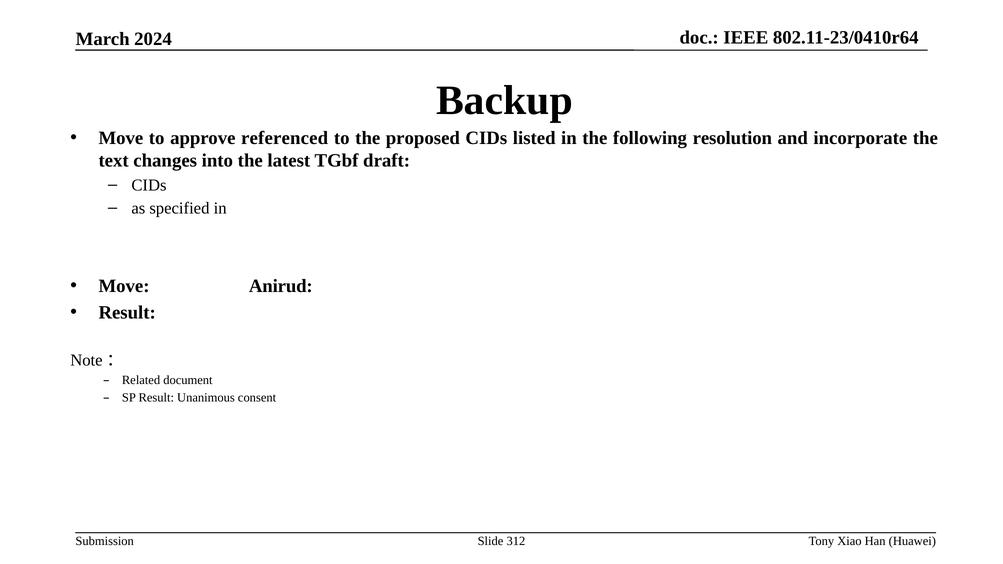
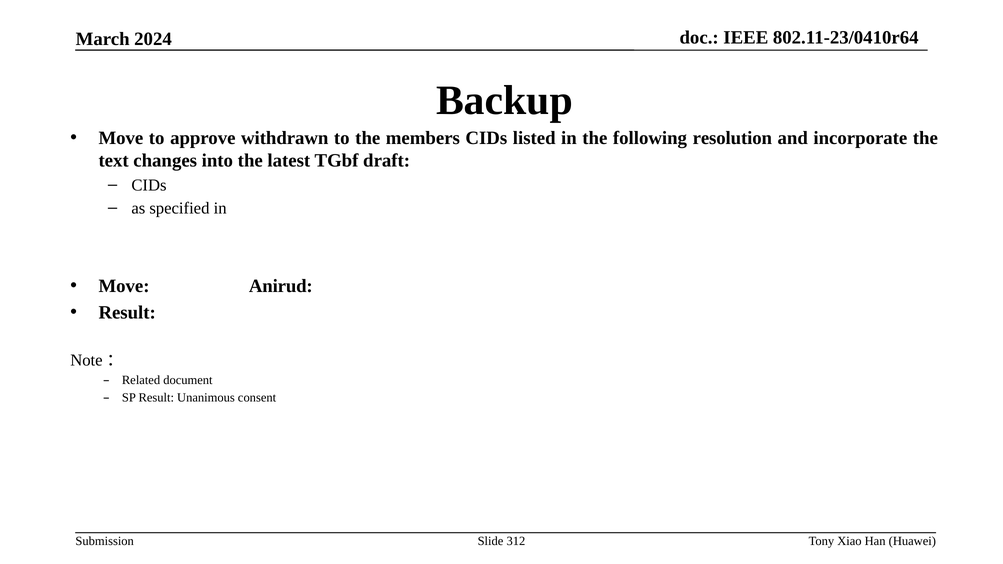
referenced: referenced -> withdrawn (285, 138)
proposed: proposed -> members (423, 138)
